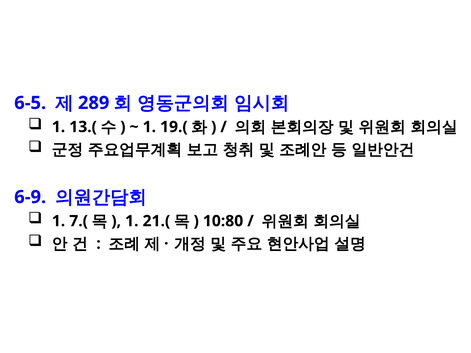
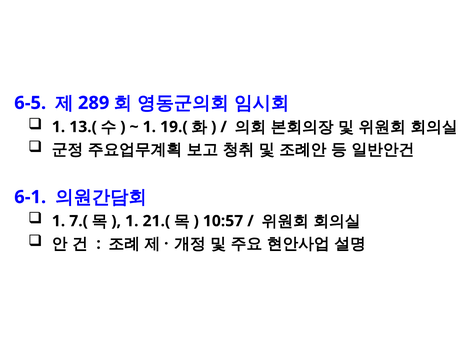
6-9: 6-9 -> 6-1 (30, 197)
10:80: 10:80 -> 10:57 (223, 221)
